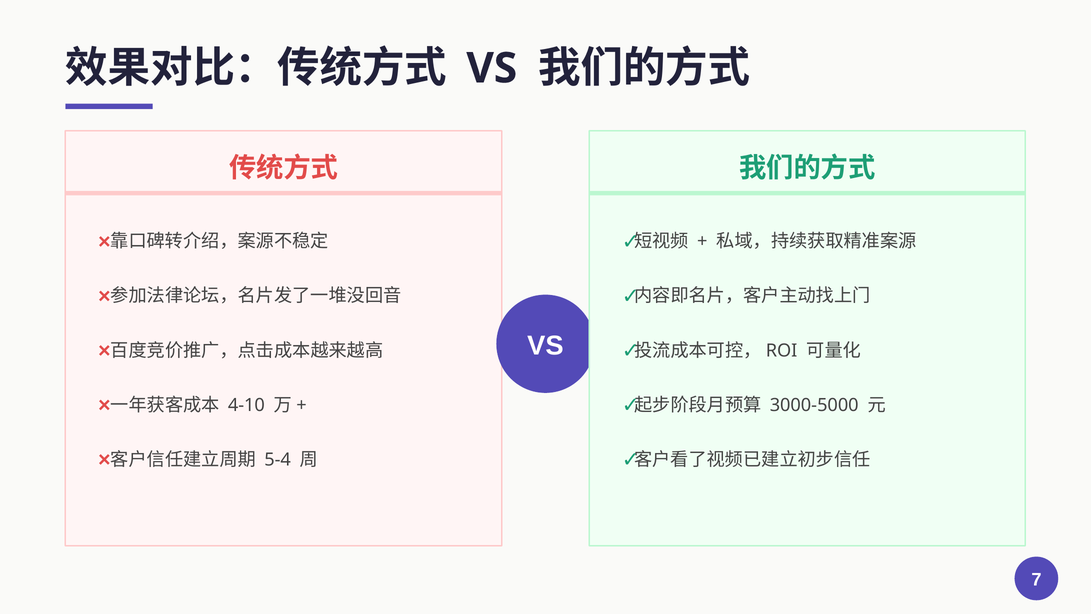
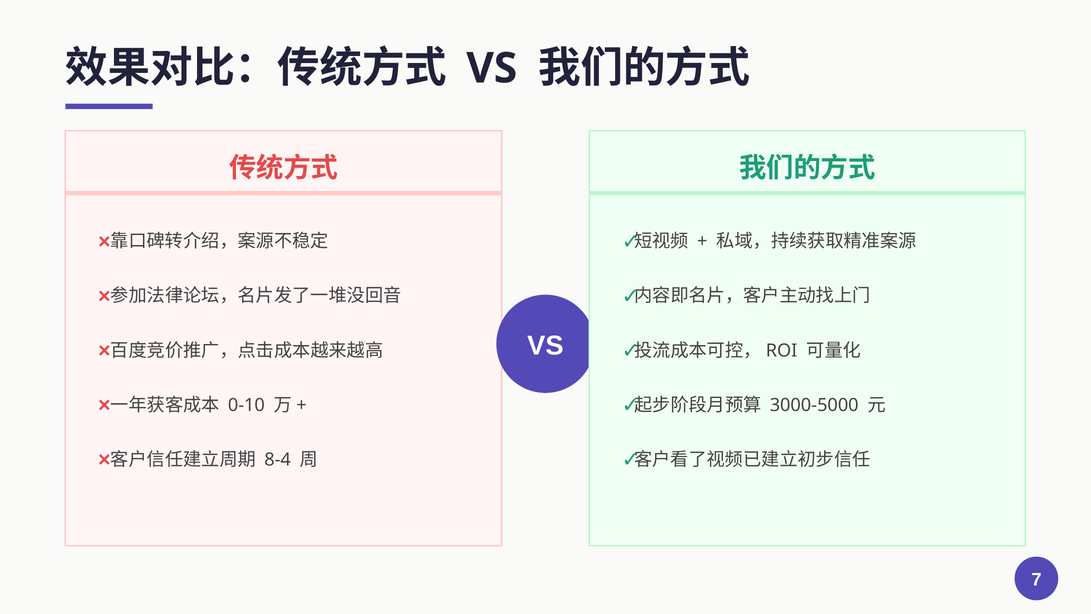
4-10: 4-10 -> 0-10 (246, 405)
5-4: 5-4 -> 8-4 (278, 459)
